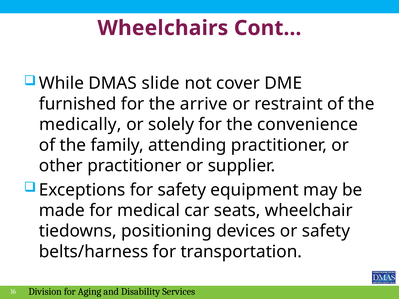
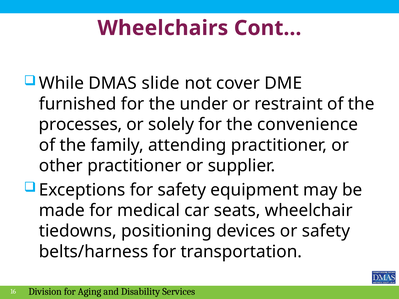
arrive: arrive -> under (204, 104)
medically: medically -> processes (80, 125)
